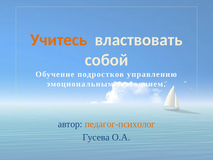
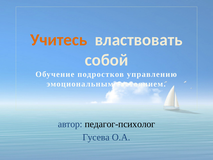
педагог-психолог colour: orange -> black (120, 124)
